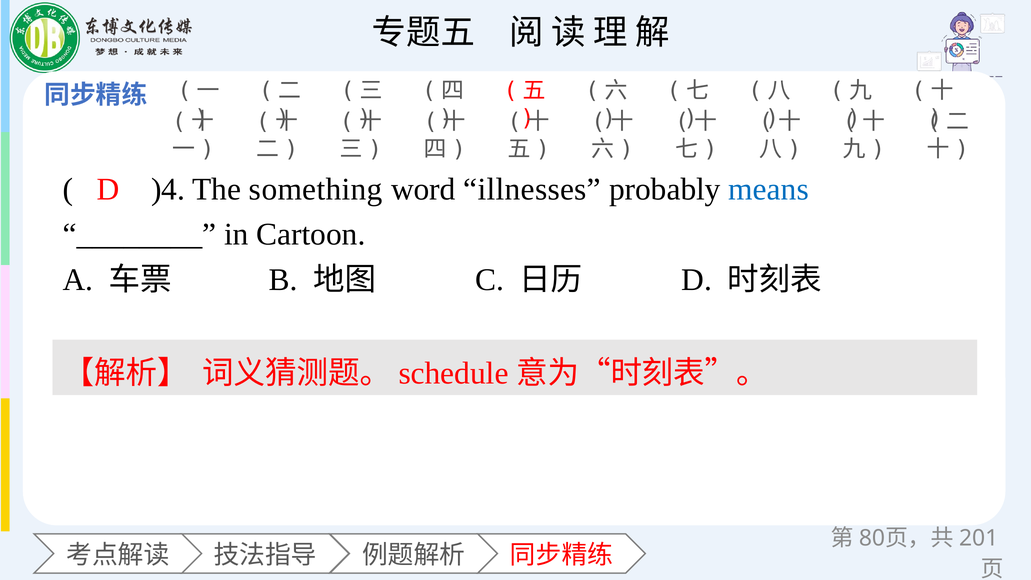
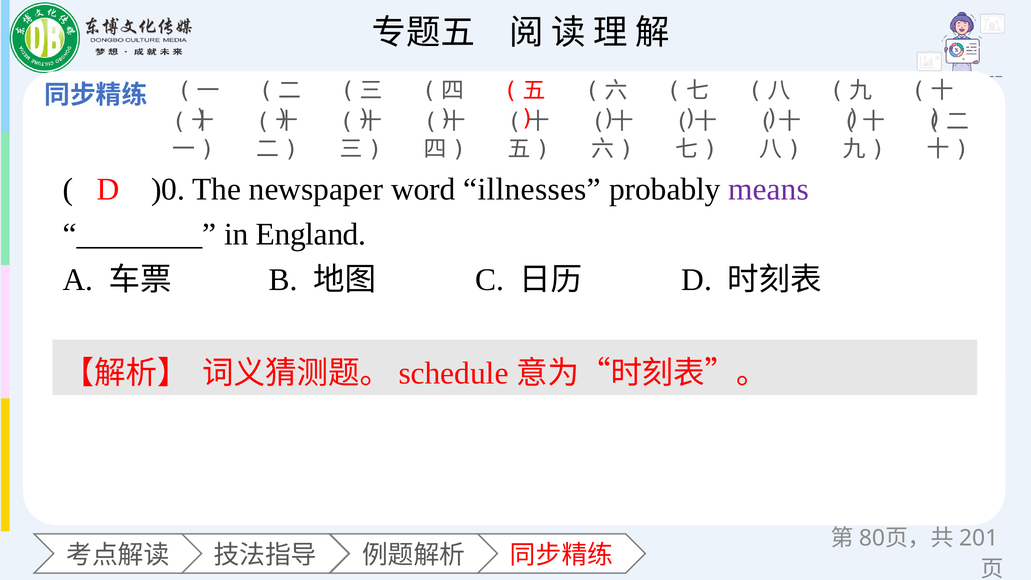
)4: )4 -> )0 (168, 189)
something: something -> newspaper (316, 189)
means colour: blue -> purple (769, 189)
Cartoon: Cartoon -> England (311, 235)
